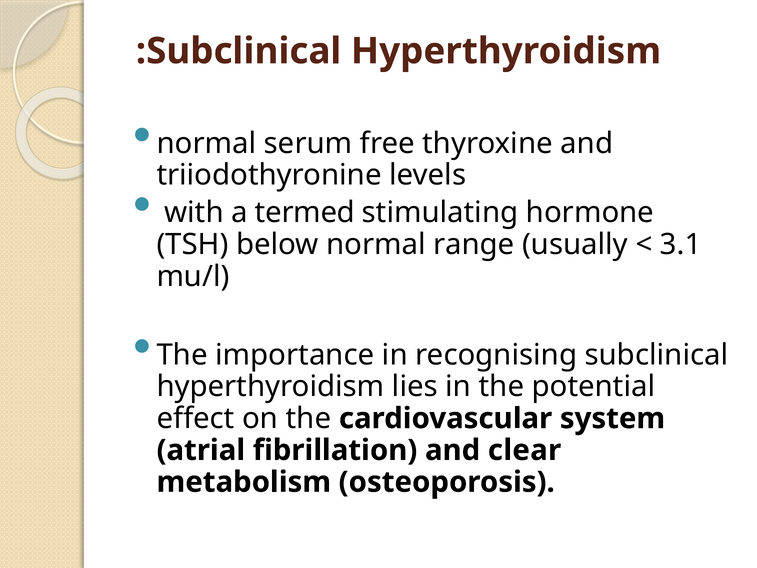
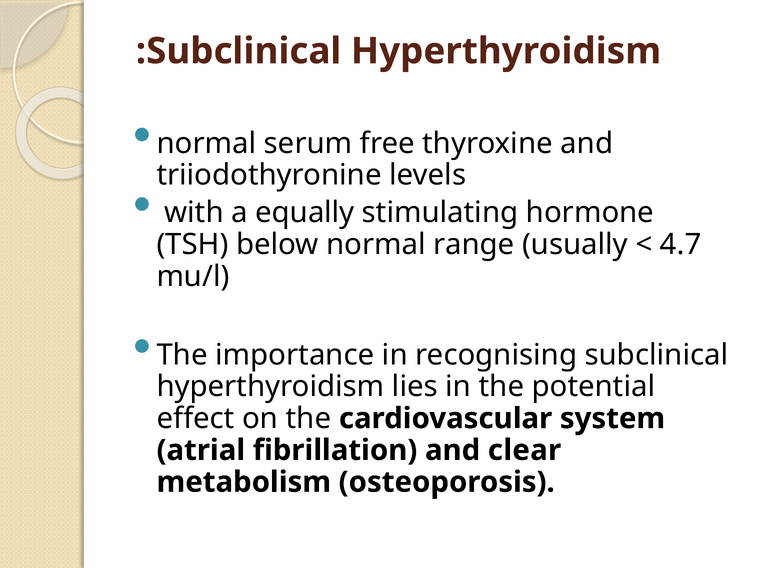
termed: termed -> equally (305, 213)
3.1: 3.1 -> 4.7 (681, 244)
